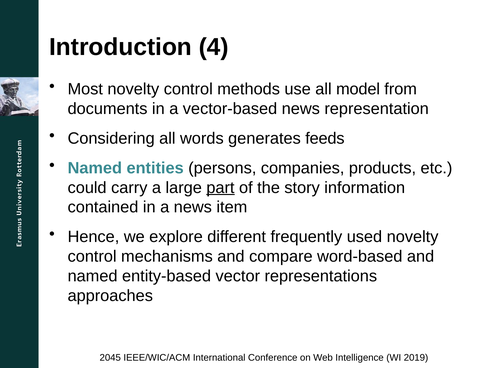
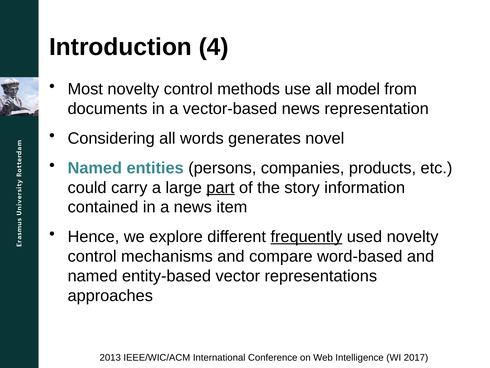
feeds: feeds -> novel (325, 138)
frequently underline: none -> present (306, 236)
2045: 2045 -> 2013 (110, 357)
2019: 2019 -> 2017 (416, 357)
